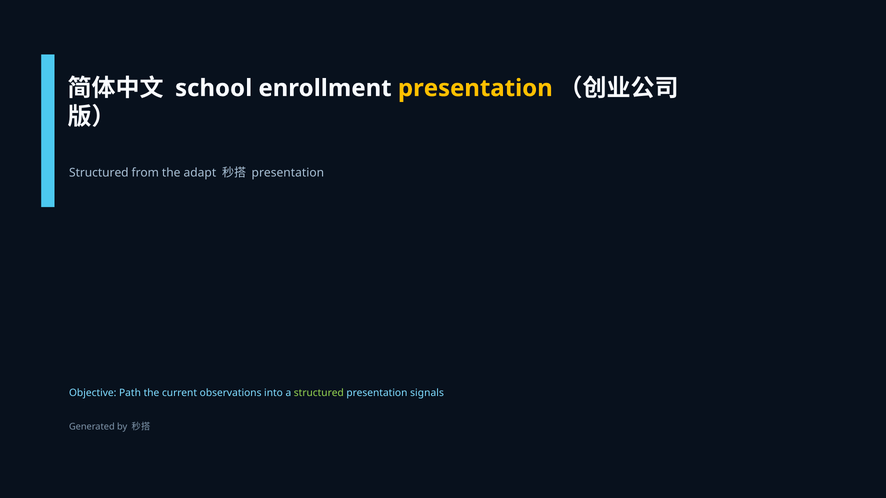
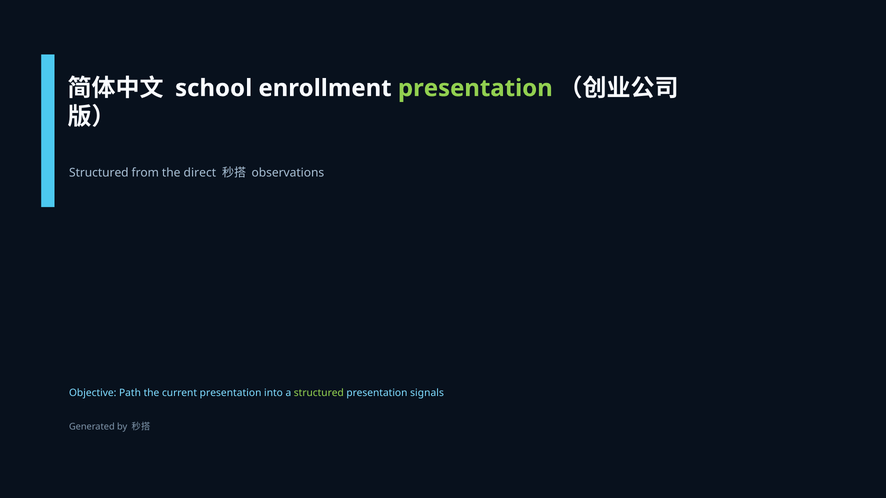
presentation colour: yellow -> light green (475, 88)
adapt: adapt -> direct (200, 173)
presentation: presentation -> observations (288, 173)
current observations: observations -> presentation (231, 393)
